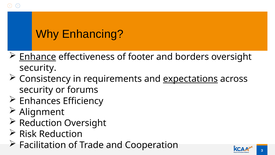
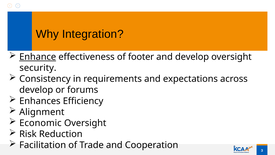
Enhancing: Enhancing -> Integration (93, 34)
and borders: borders -> develop (192, 57)
expectations underline: present -> none (190, 79)
security: security -> develop (36, 90)
Reduction: Reduction -> Economic (40, 123)
